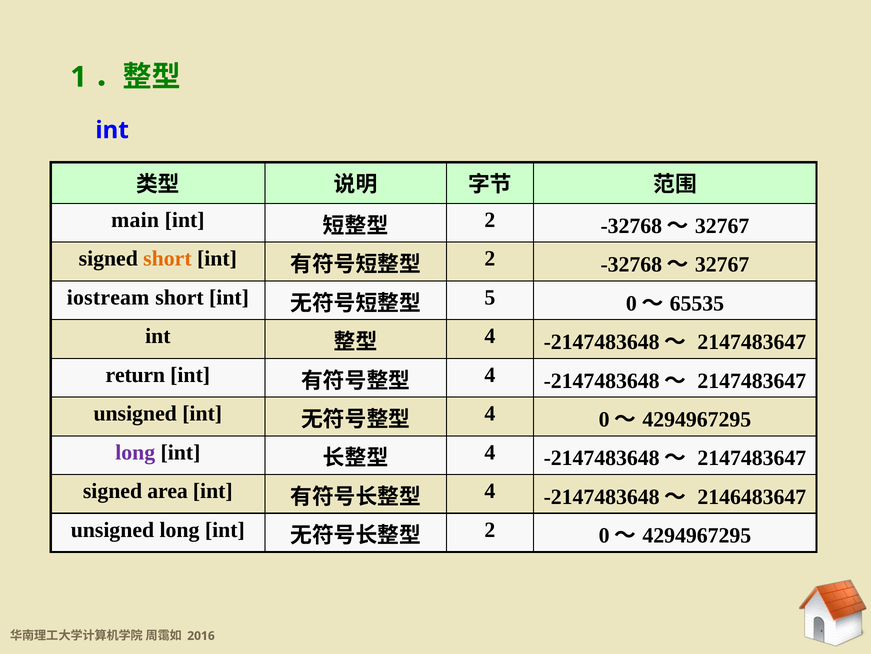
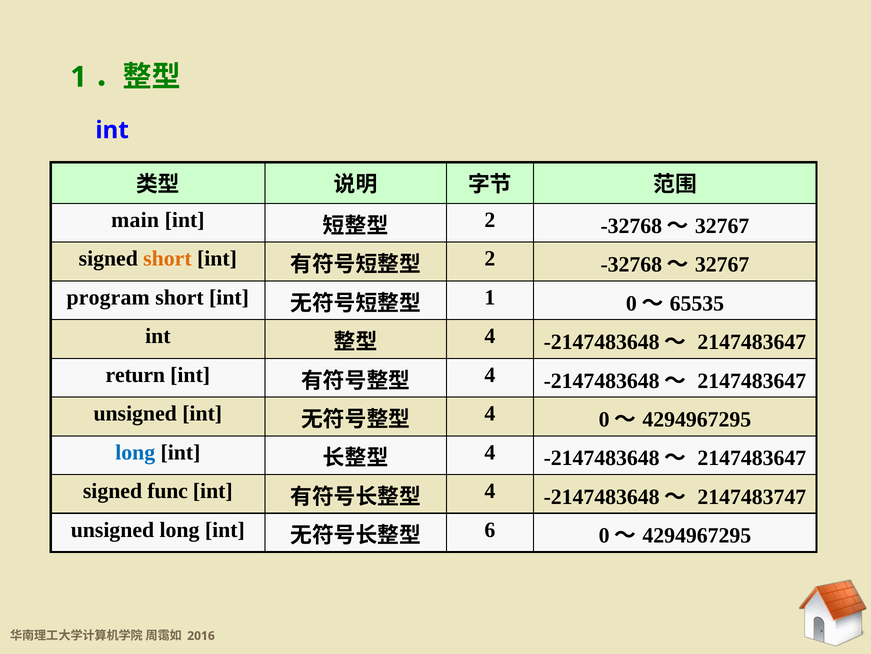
iostream: iostream -> program (108, 297)
5: 5 -> 1 (490, 297)
long colour: purple -> blue (135, 452)
area: area -> func (168, 491)
2146483647: 2146483647 -> 2147483747 (752, 496)
2: 2 -> 6 (490, 529)
